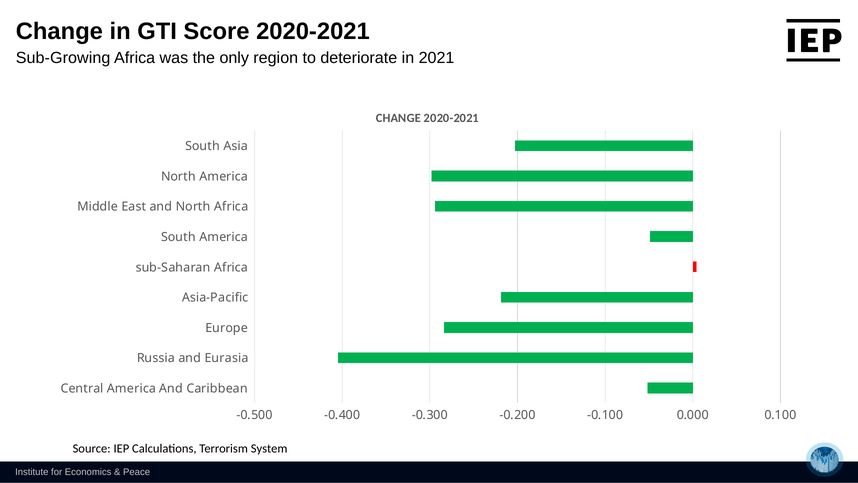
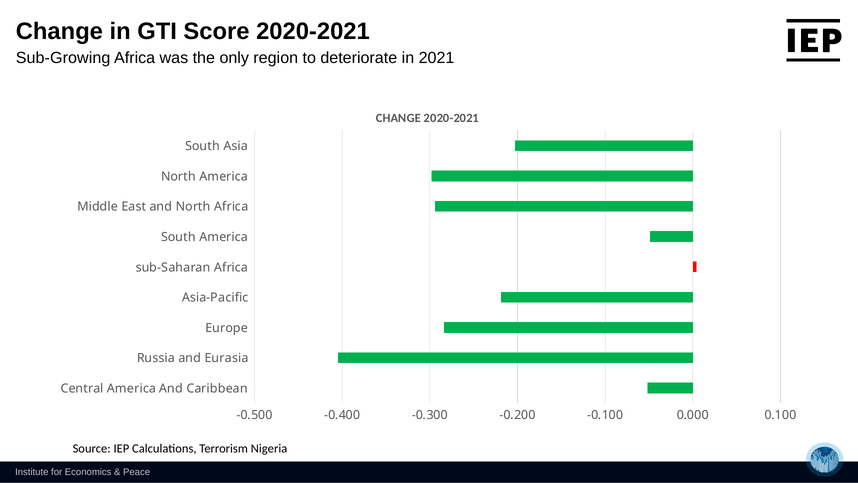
System: System -> Nigeria (269, 448)
